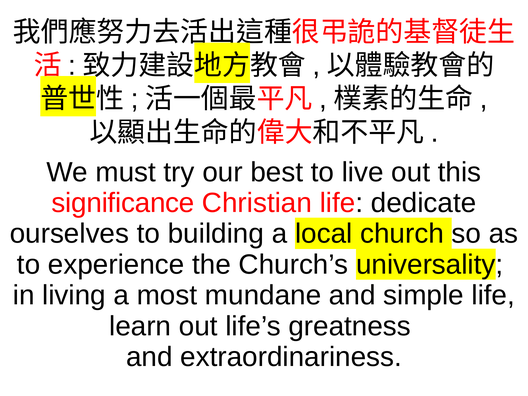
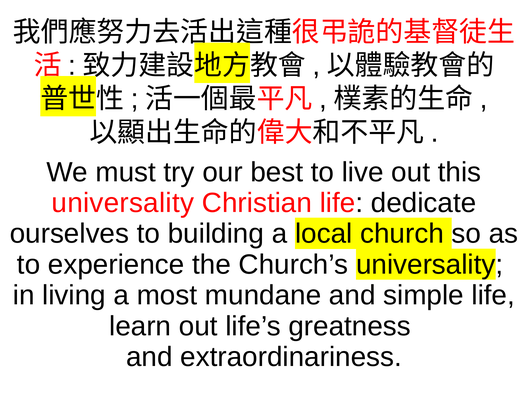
significance: significance -> universality (123, 203)
